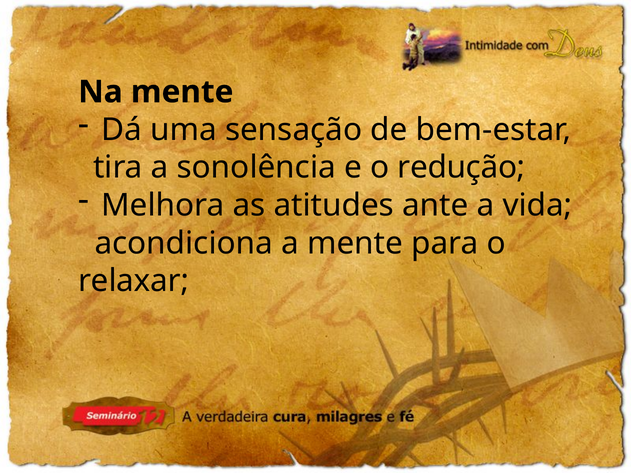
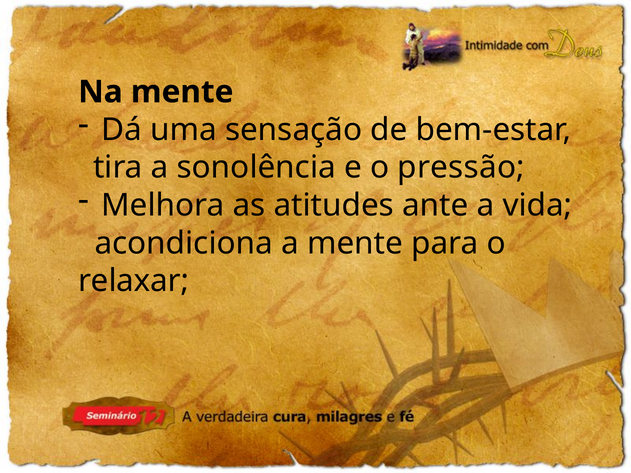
redução: redução -> pressão (461, 168)
